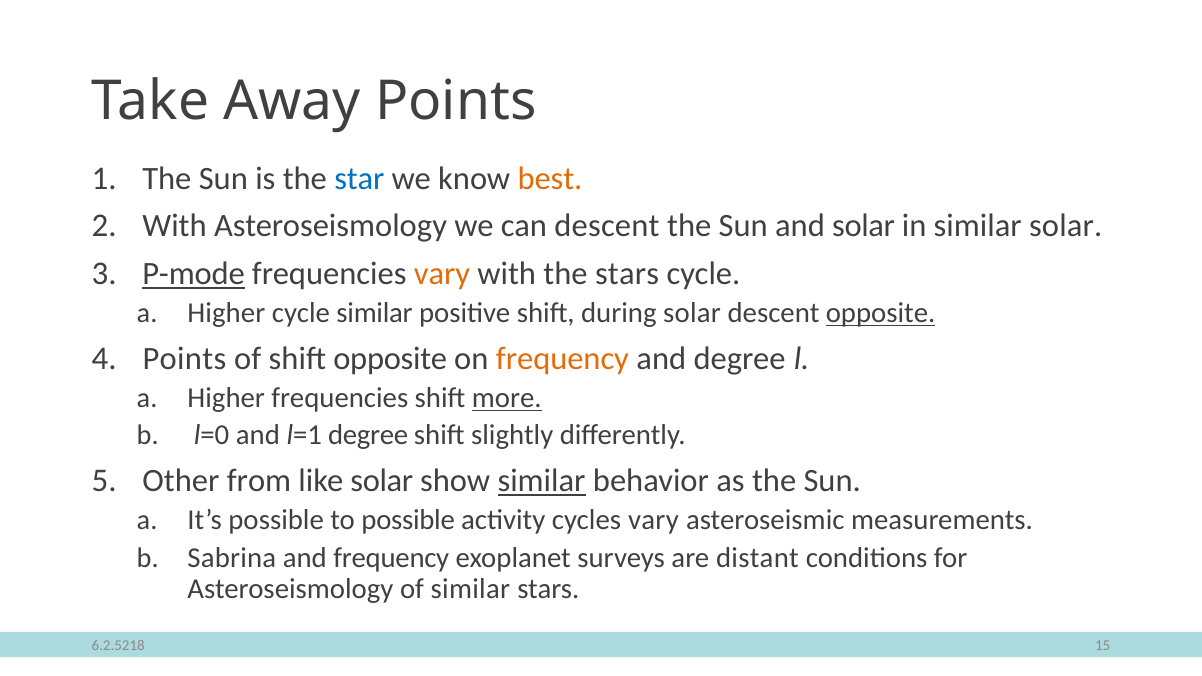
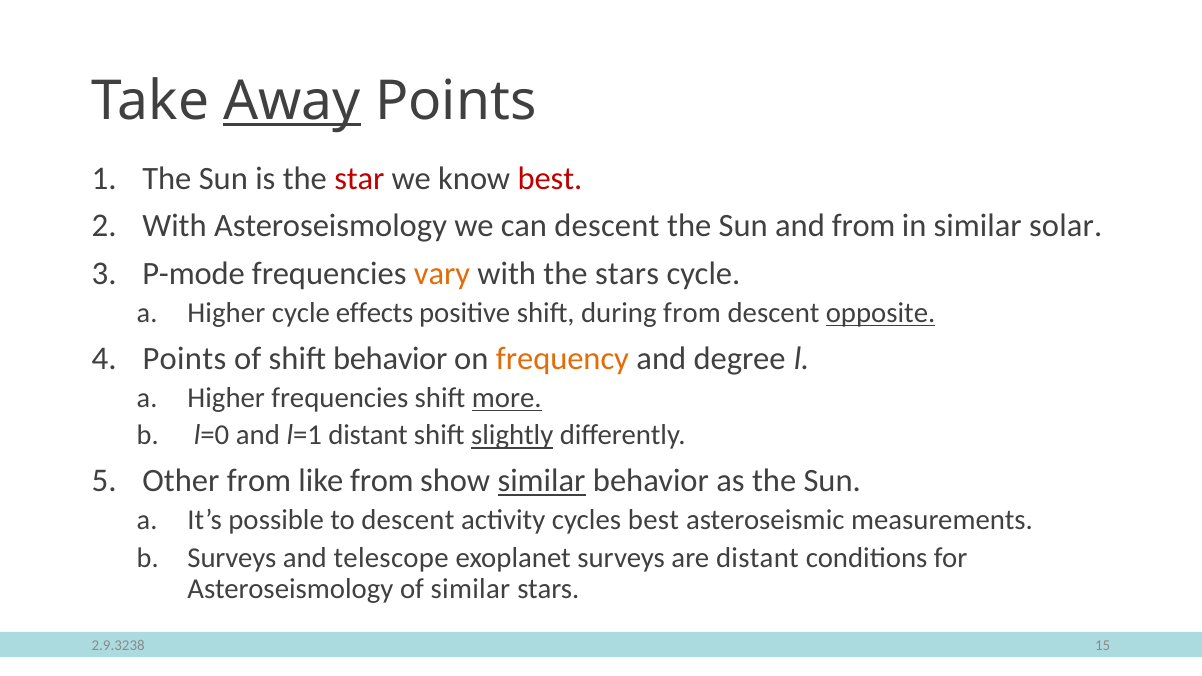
Away underline: none -> present (292, 101)
star colour: blue -> red (359, 178)
best colour: orange -> red (550, 178)
and solar: solar -> from (864, 226)
P-mode underline: present -> none (194, 274)
cycle similar: similar -> effects (375, 313)
during solar: solar -> from (692, 313)
shift opposite: opposite -> behavior (390, 359)
l=1 degree: degree -> distant (368, 435)
slightly underline: none -> present (512, 435)
like solar: solar -> from (382, 481)
to possible: possible -> descent (408, 520)
cycles vary: vary -> best (653, 520)
Sabrina: Sabrina -> Surveys (232, 558)
and frequency: frequency -> telescope (391, 558)
6.2.5218: 6.2.5218 -> 2.9.3238 (118, 646)
